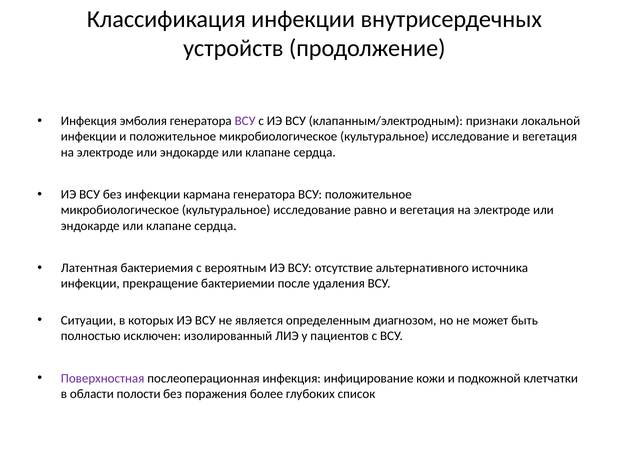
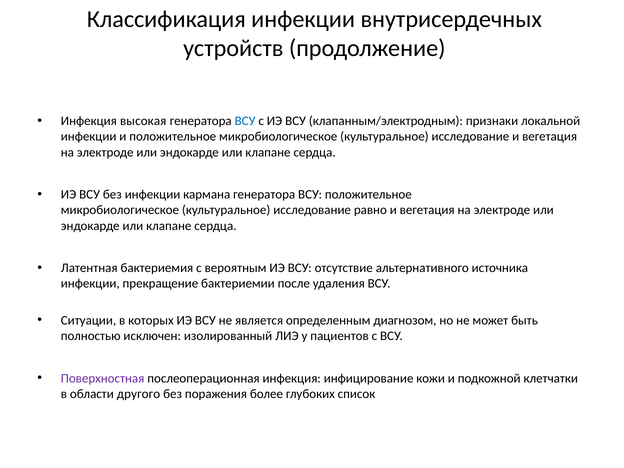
эмболия: эмболия -> высокая (143, 121)
ВСУ colour: purple -> blue (245, 121)
полости: полости -> другого (138, 394)
